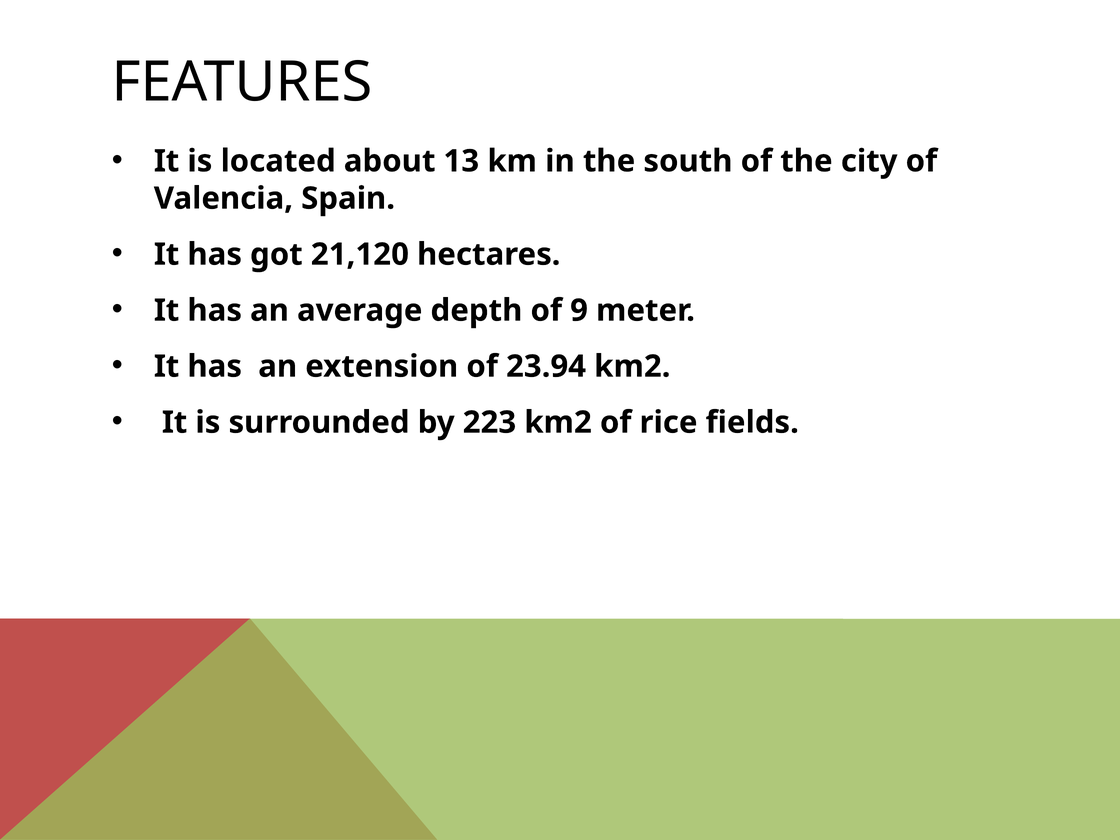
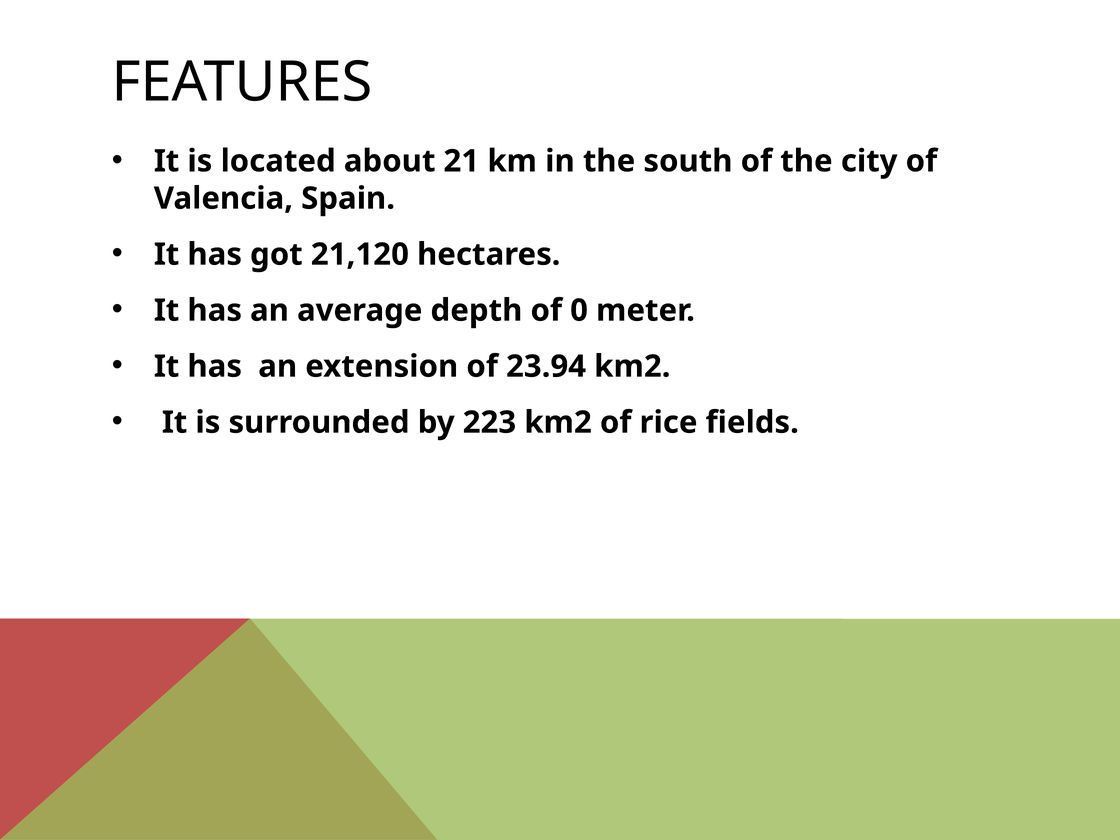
13: 13 -> 21 (461, 161)
9: 9 -> 0 (579, 310)
